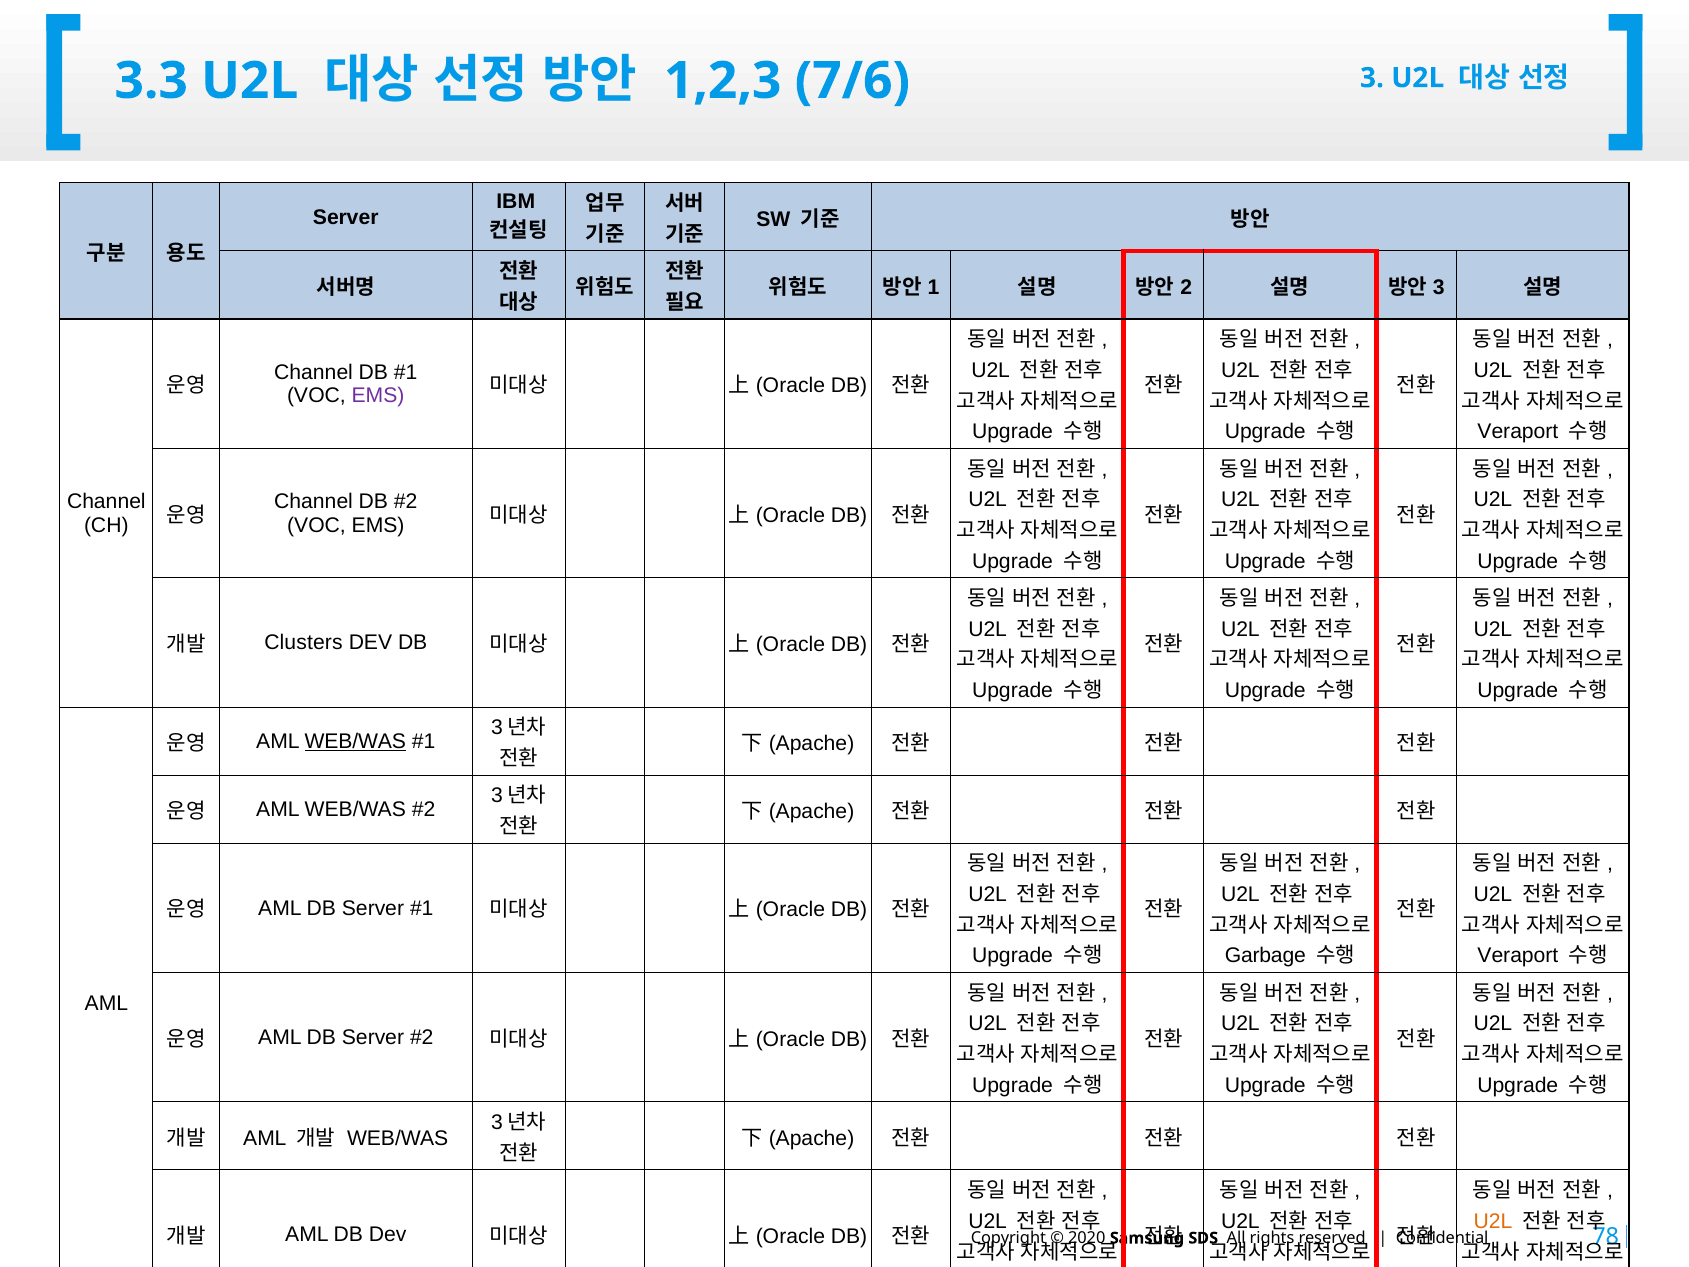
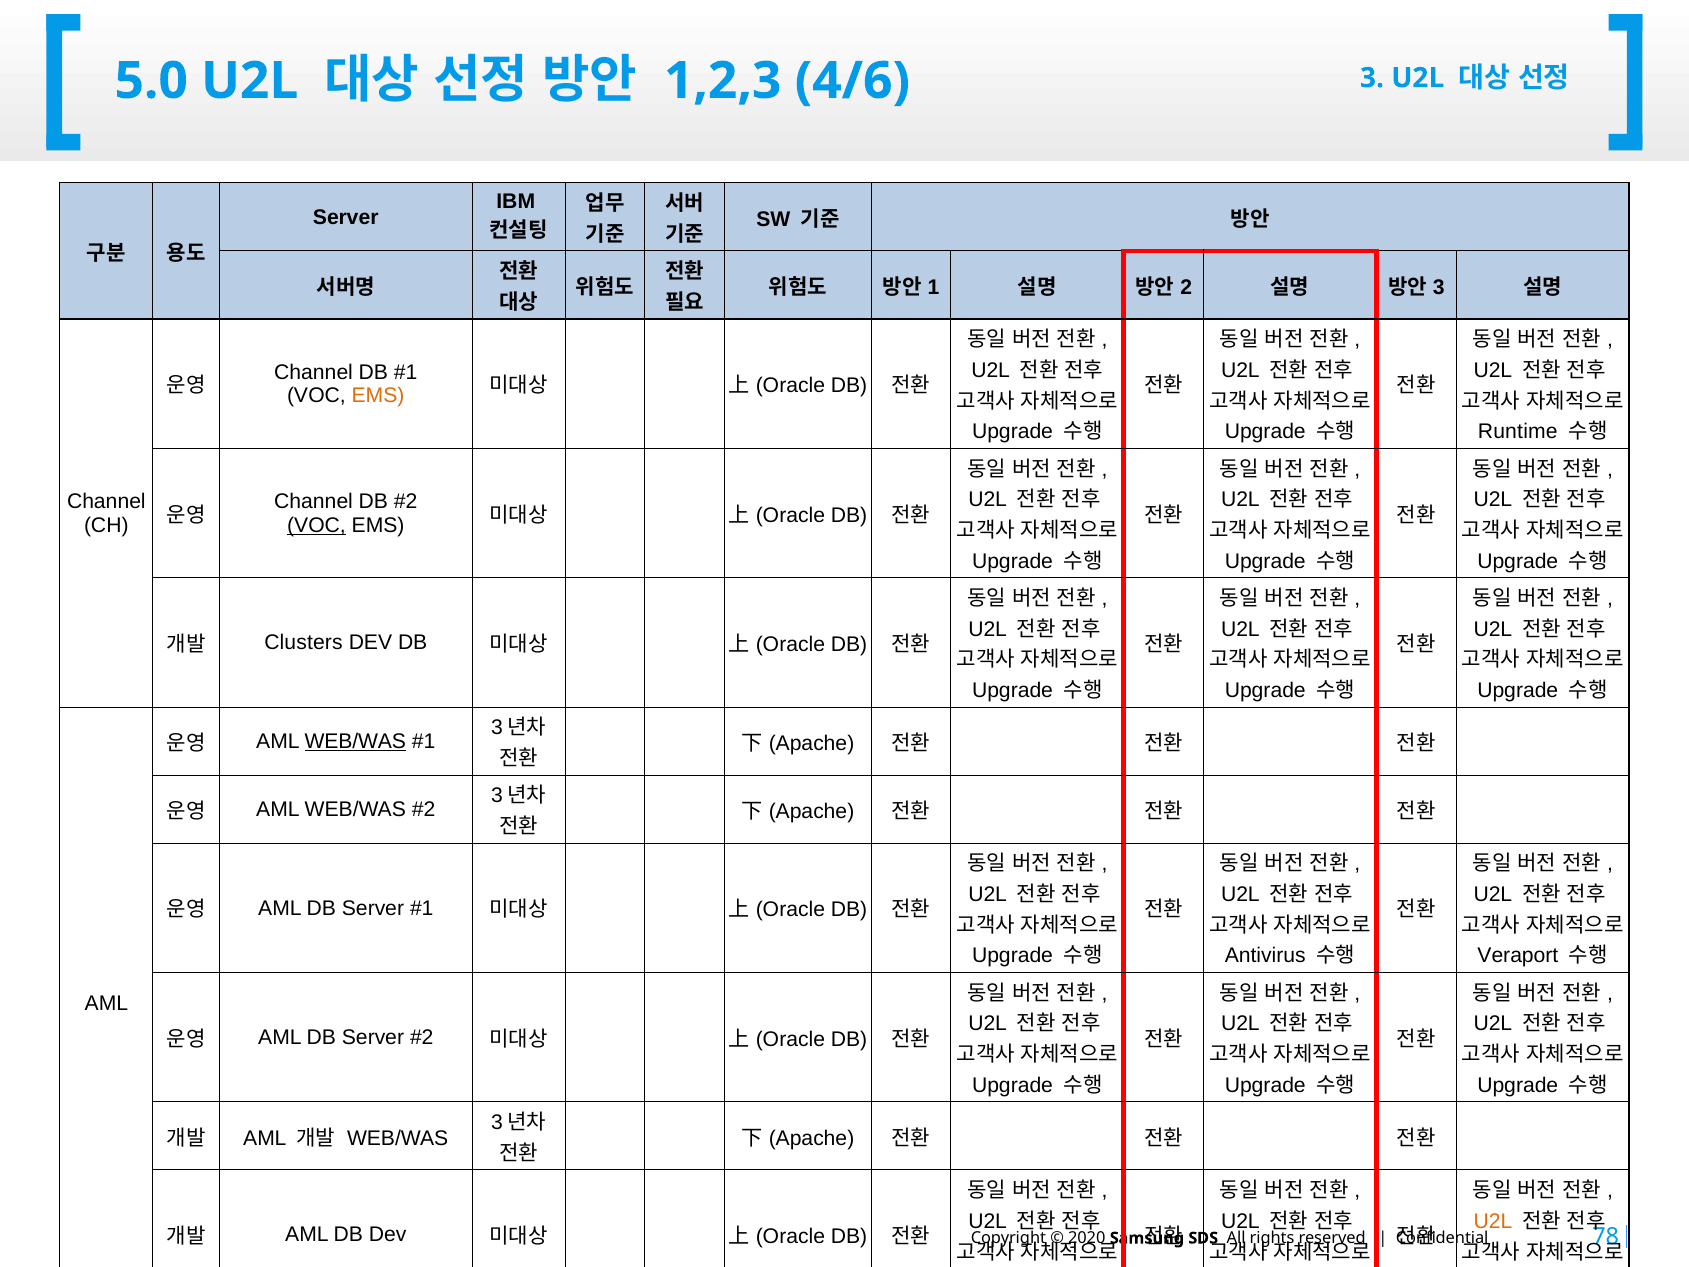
3.3: 3.3 -> 5.0 (151, 81)
7/6: 7/6 -> 4/6 (852, 81)
EMS colour: purple -> orange (378, 396)
Veraport: Veraport -> Runtime (1518, 432)
VOC underline: none -> present (316, 525)
Garbage: Garbage -> Antivirus (1265, 956)
